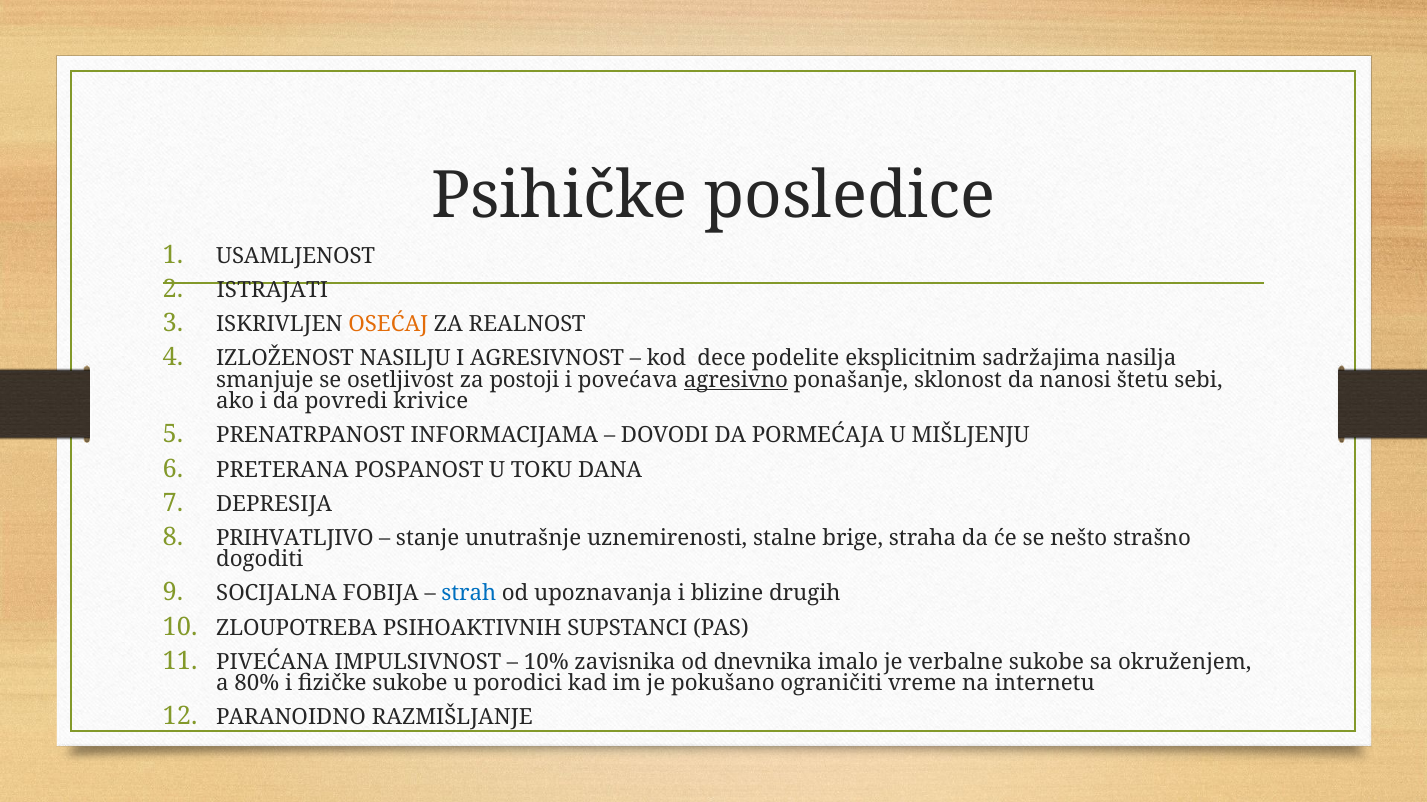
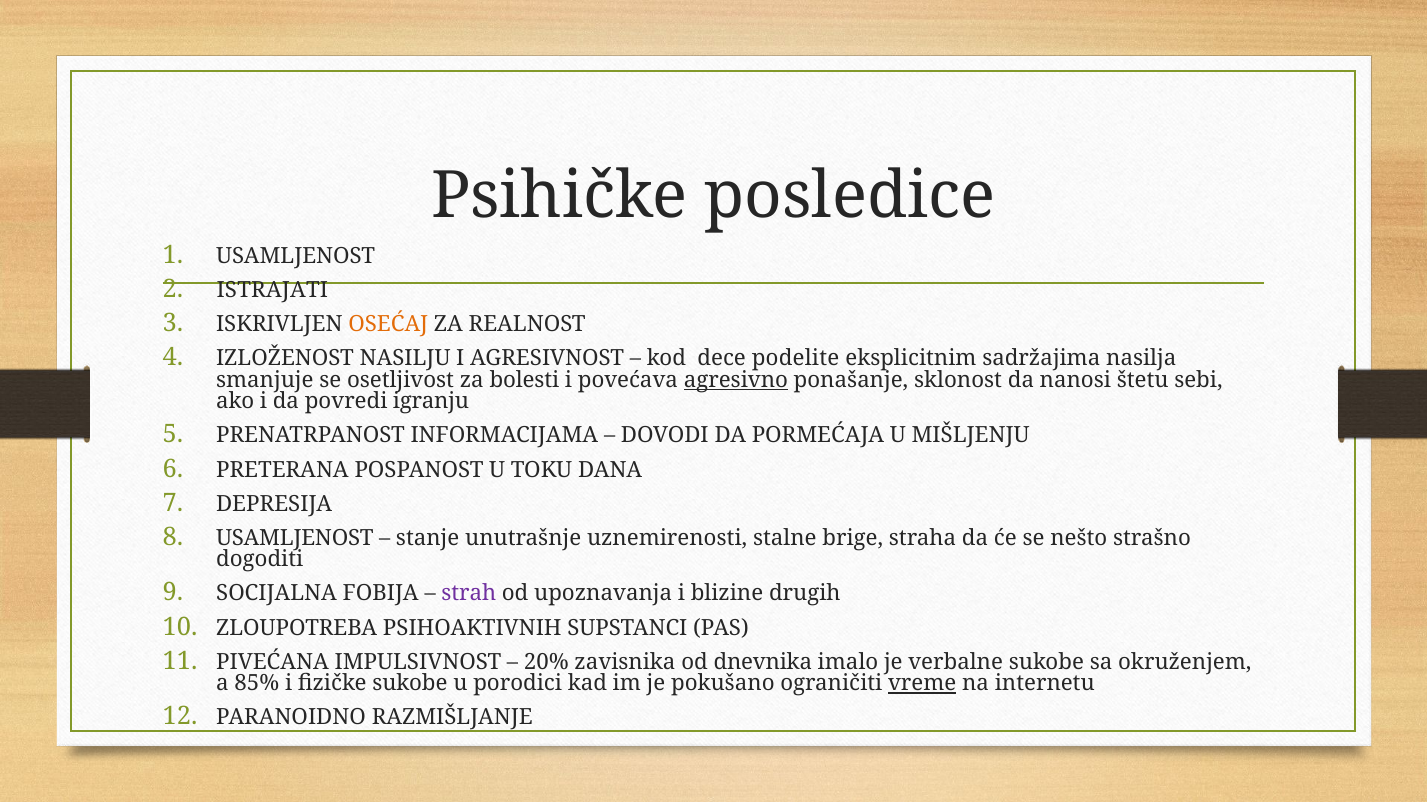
postoji: postoji -> bolesti (524, 380)
krivice: krivice -> igranju (431, 402)
PRIHVATLJIVO: PRIHVATLJIVO -> USAMLJENOST (295, 539)
strah colour: blue -> purple (469, 594)
10%: 10% -> 20% (546, 663)
80%: 80% -> 85% (257, 684)
vreme underline: none -> present (922, 684)
